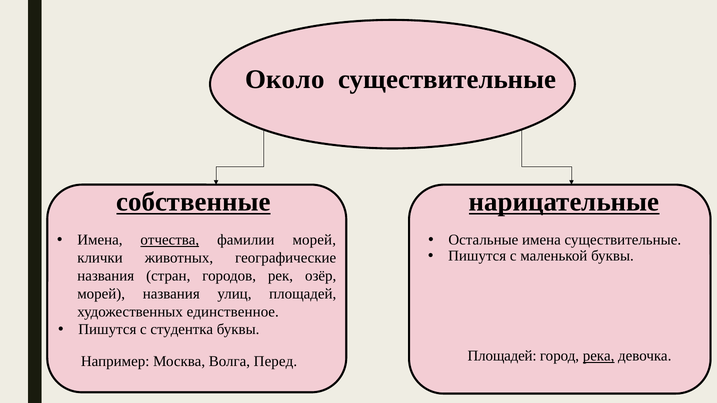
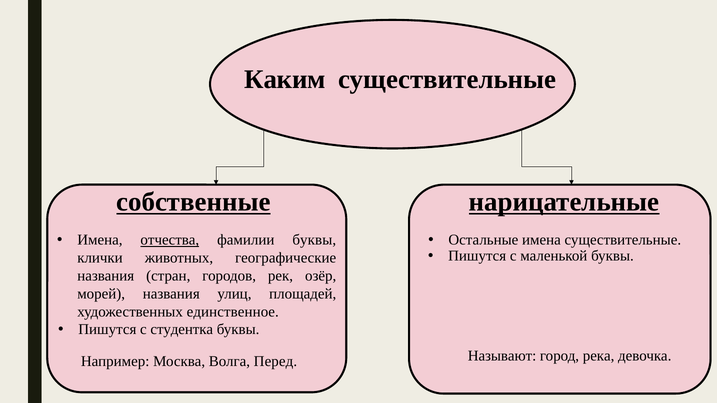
Около: Около -> Каким (285, 79)
фамилии морей: морей -> буквы (314, 240)
Площадей: Площадей -> Называют (502, 356)
река underline: present -> none (599, 356)
